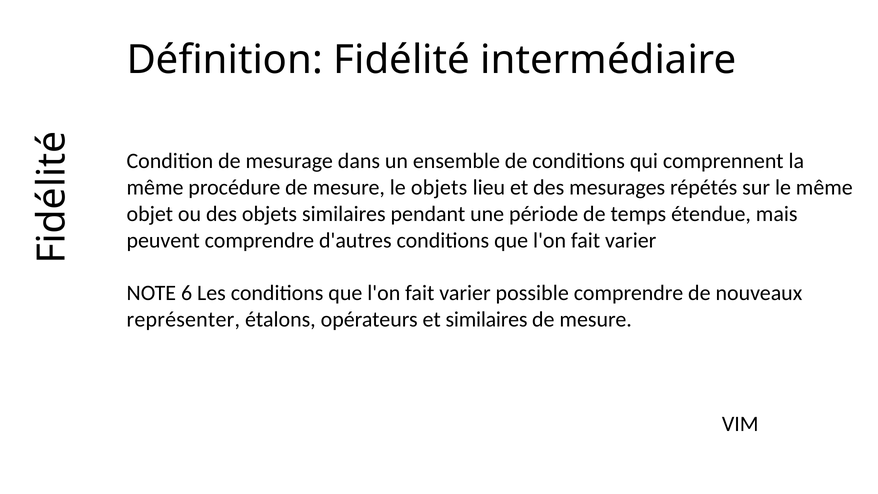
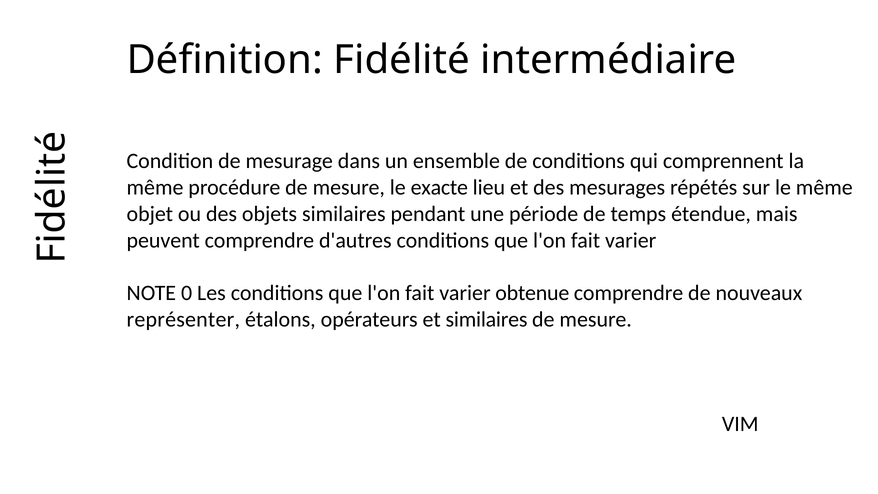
le objets: objets -> exacte (439, 188)
6: 6 -> 0 (187, 293)
possible: possible -> obtenue (532, 293)
